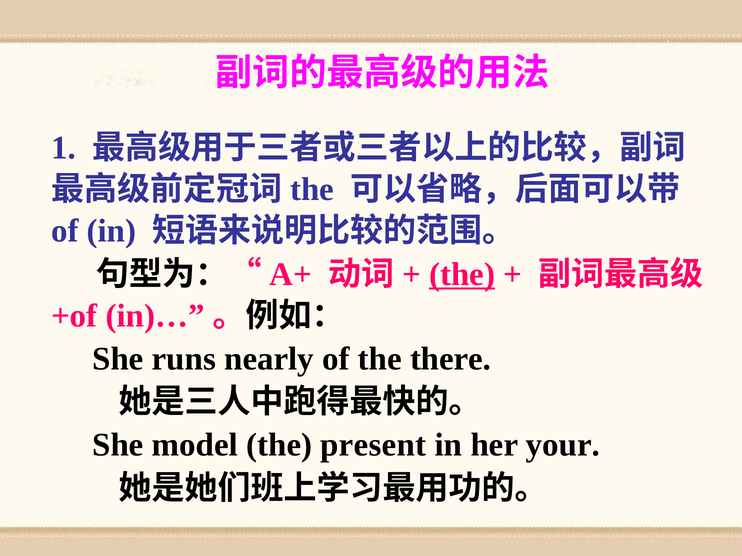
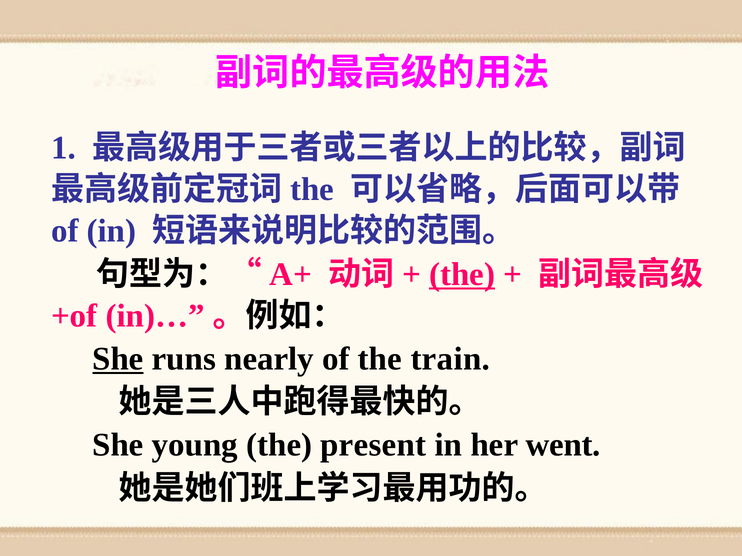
She underline: none -> present (118, 359)
there: there -> train (450, 359)
model: model -> young (195, 445)
your: your -> went (563, 445)
